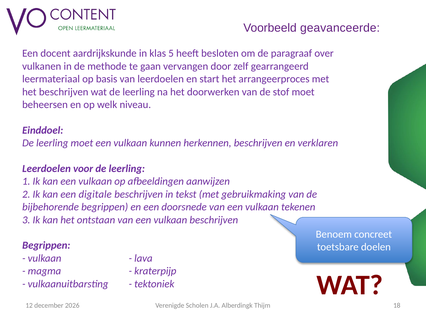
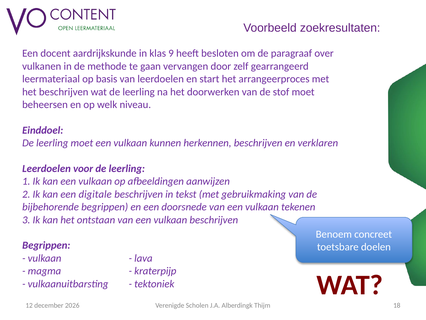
geavanceerde: geavanceerde -> zoekresultaten (340, 28)
5: 5 -> 9 (171, 53)
